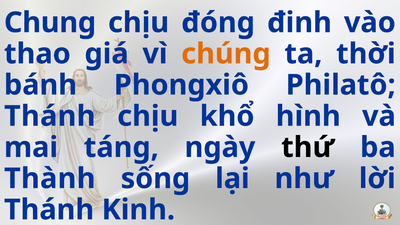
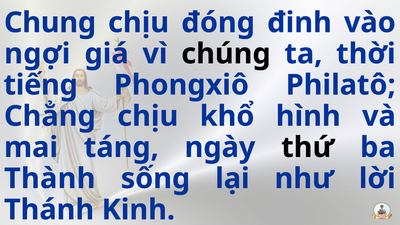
thao: thao -> ngợi (37, 54)
chúng colour: orange -> black (226, 54)
bánh: bánh -> tiếng (41, 85)
Thánh: Thánh -> Chẳng (50, 116)
